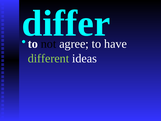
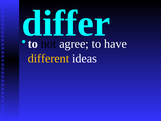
different colour: light green -> yellow (48, 58)
